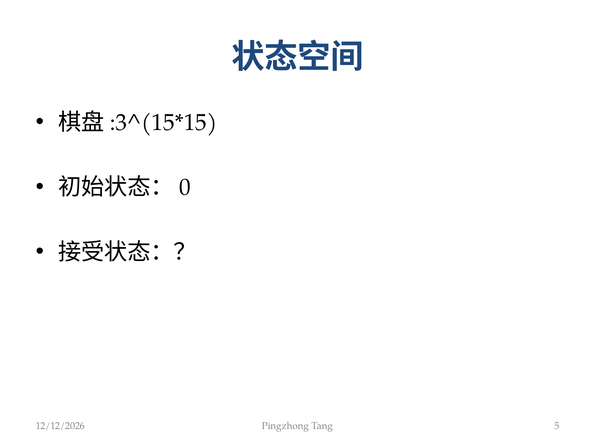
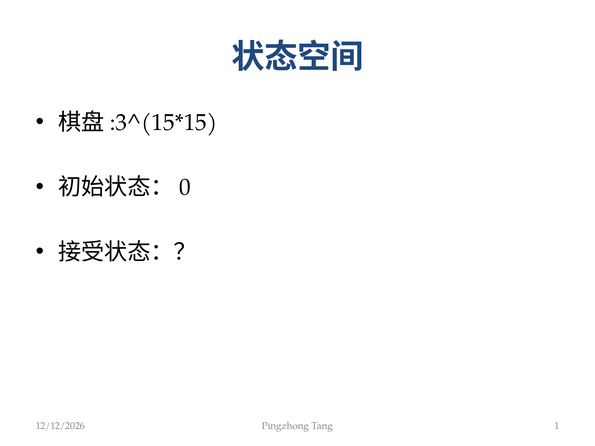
5: 5 -> 1 (557, 426)
